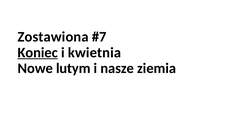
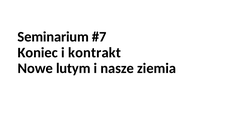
Zostawiona: Zostawiona -> Seminarium (53, 37)
Koniec underline: present -> none (38, 52)
kwietnia: kwietnia -> kontrakt (95, 52)
